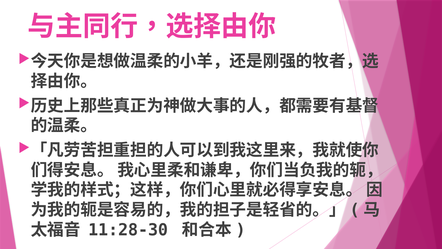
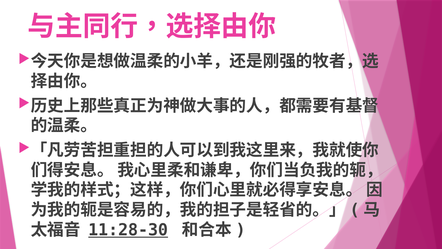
11:28-30 underline: none -> present (128, 230)
